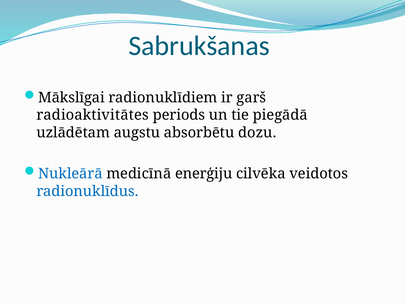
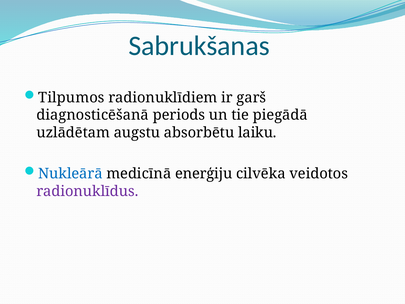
Mākslīgai: Mākslīgai -> Tilpumos (71, 98)
radioaktivitātes: radioaktivitātes -> diagnosticēšanā (93, 115)
dozu: dozu -> laiku (257, 133)
radionuklīdus colour: blue -> purple (87, 191)
